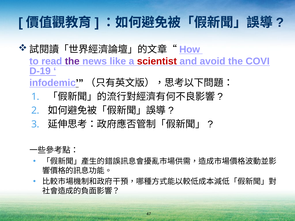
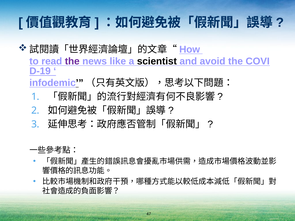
scientist colour: red -> black (157, 61)
